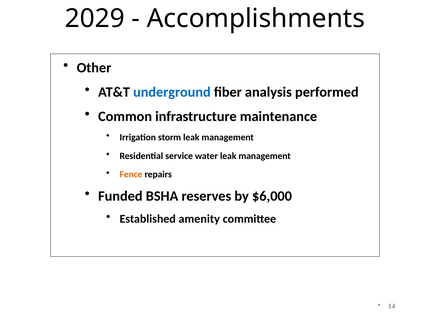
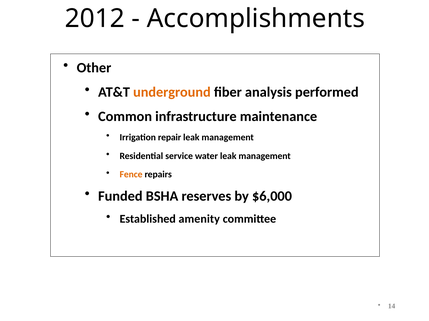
2029: 2029 -> 2012 (95, 19)
underground colour: blue -> orange (172, 92)
storm: storm -> repair (170, 138)
